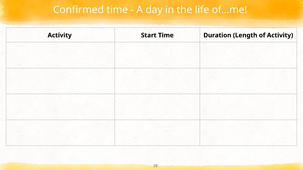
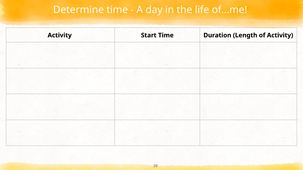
Confirmed: Confirmed -> Determine (79, 10)
